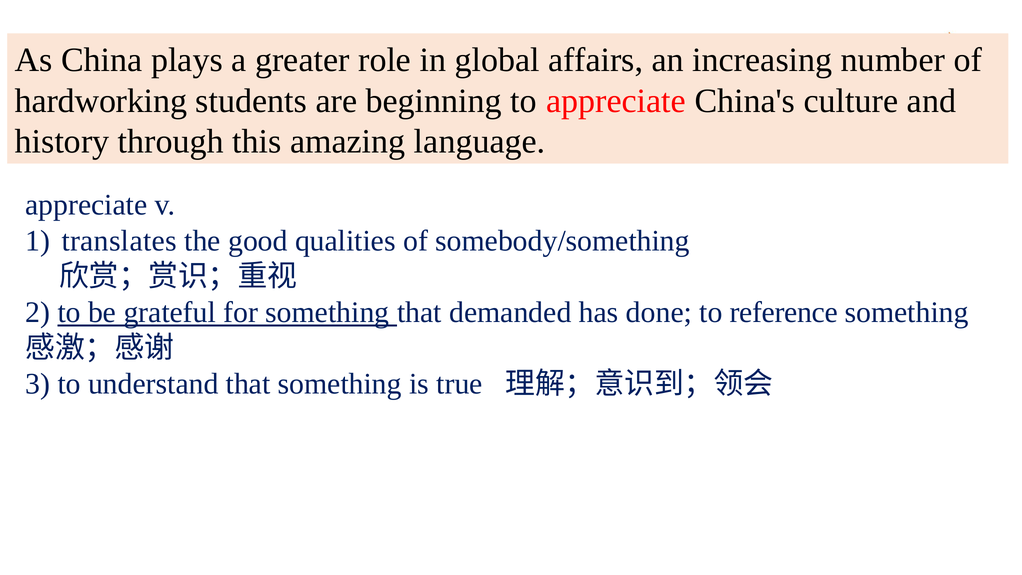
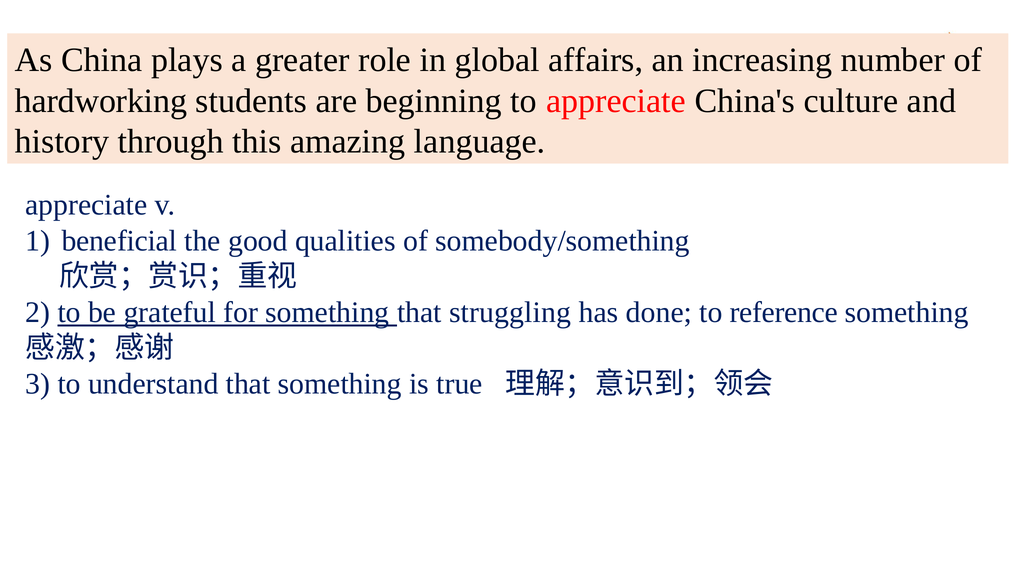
translates: translates -> beneficial (119, 241)
demanded: demanded -> struggling (510, 312)
